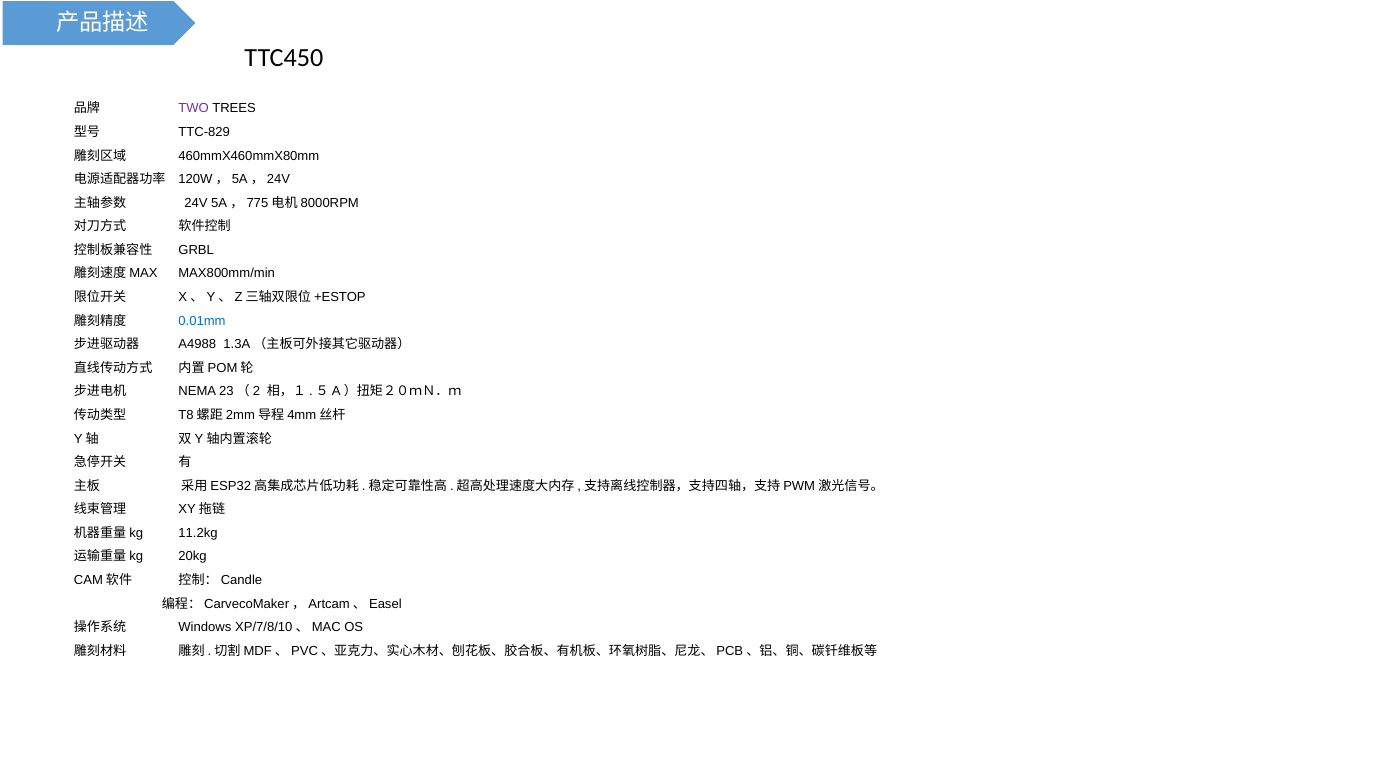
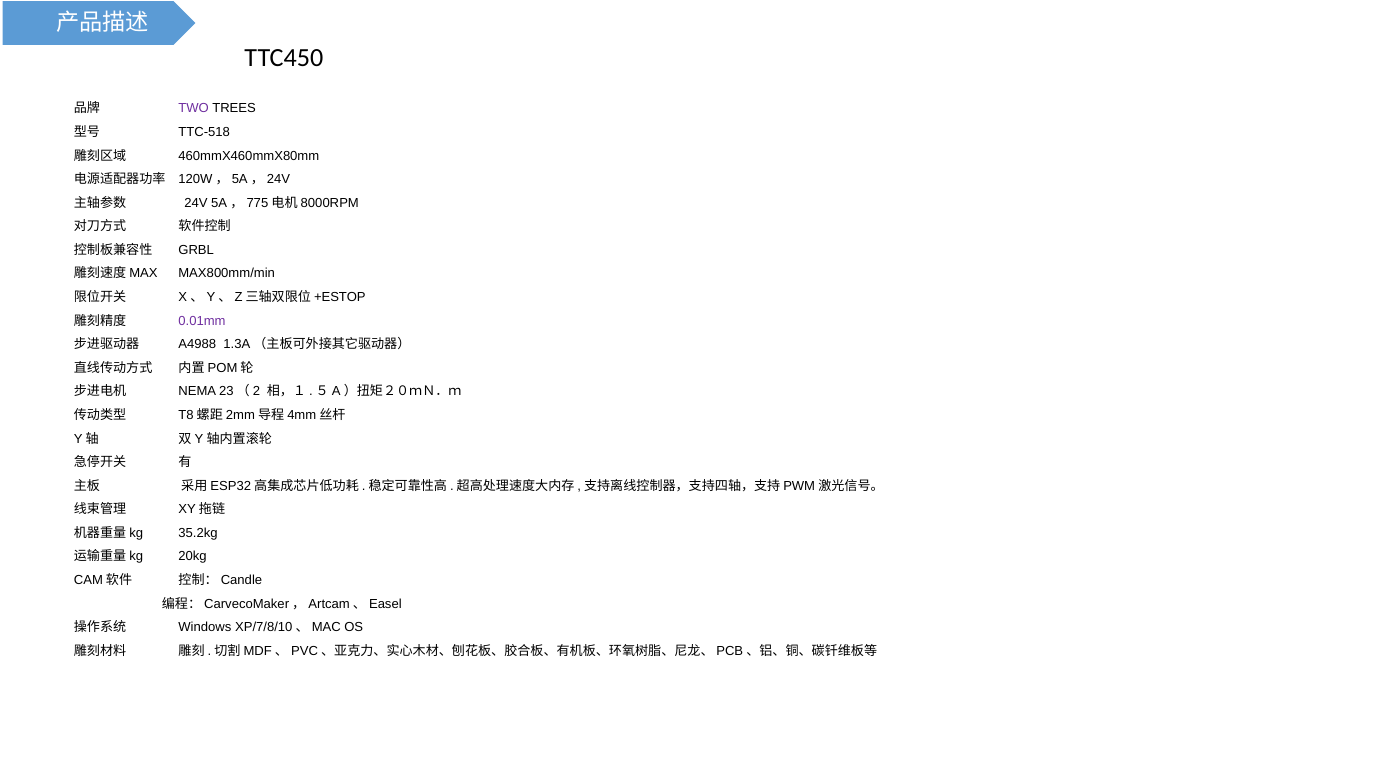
TTC-829: TTC-829 -> TTC-518 (204, 132)
0.01mm colour: blue -> purple (202, 321)
11.2kg: 11.2kg -> 35.2kg (198, 533)
